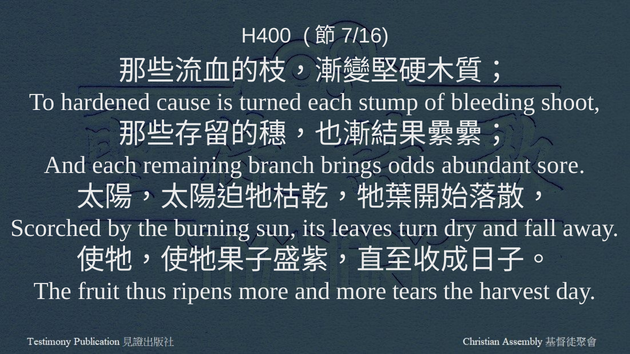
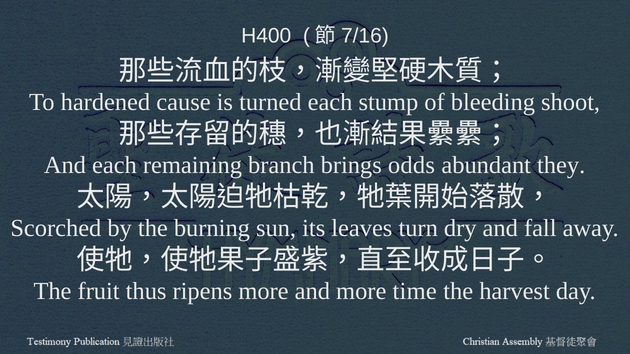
sore: sore -> they (561, 166)
tears: tears -> time (415, 292)
